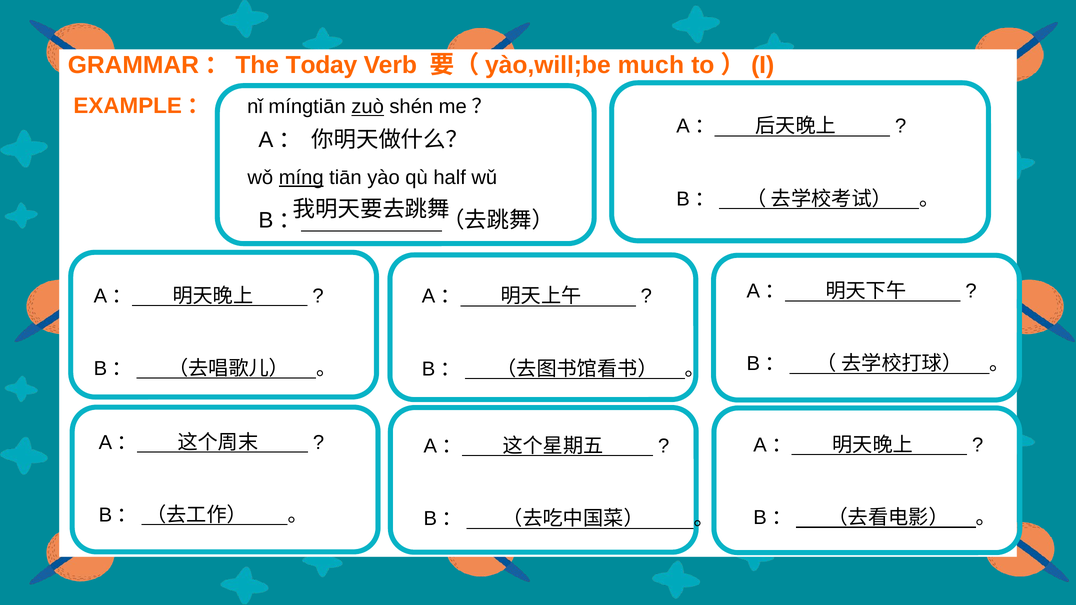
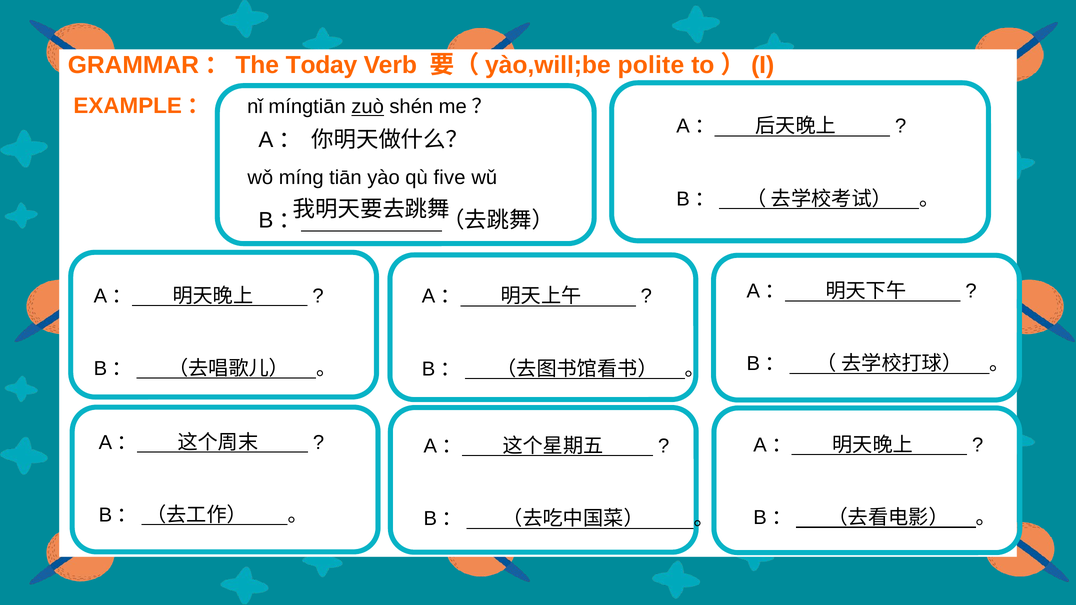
much: much -> polite (651, 65)
míng underline: present -> none (301, 178)
half: half -> five (450, 178)
